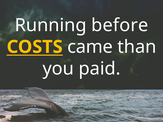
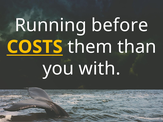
came: came -> them (90, 47)
paid: paid -> with (100, 69)
